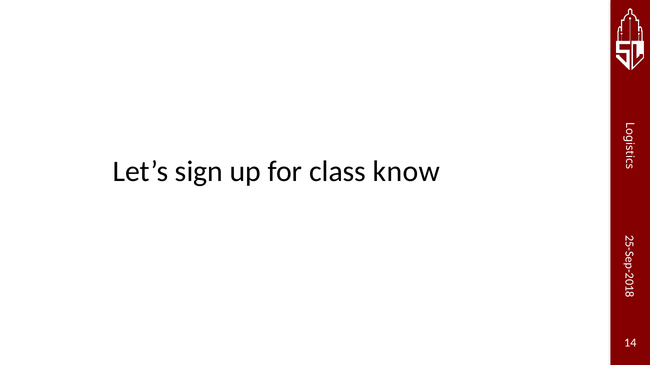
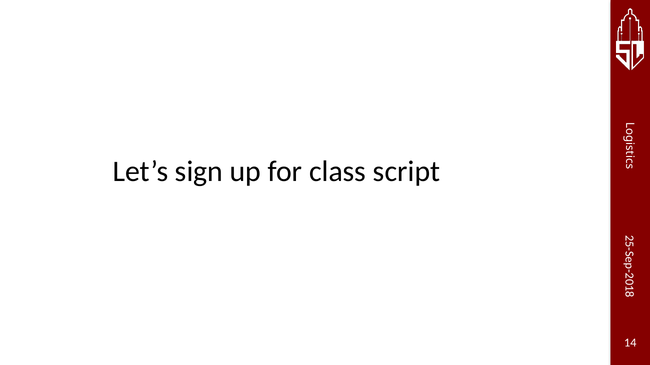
know: know -> script (407, 172)
